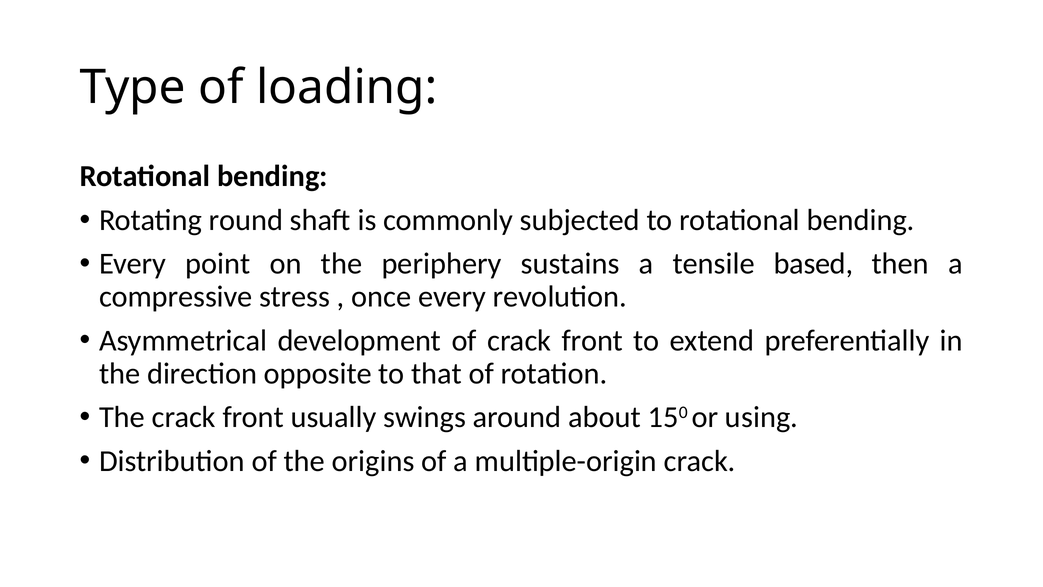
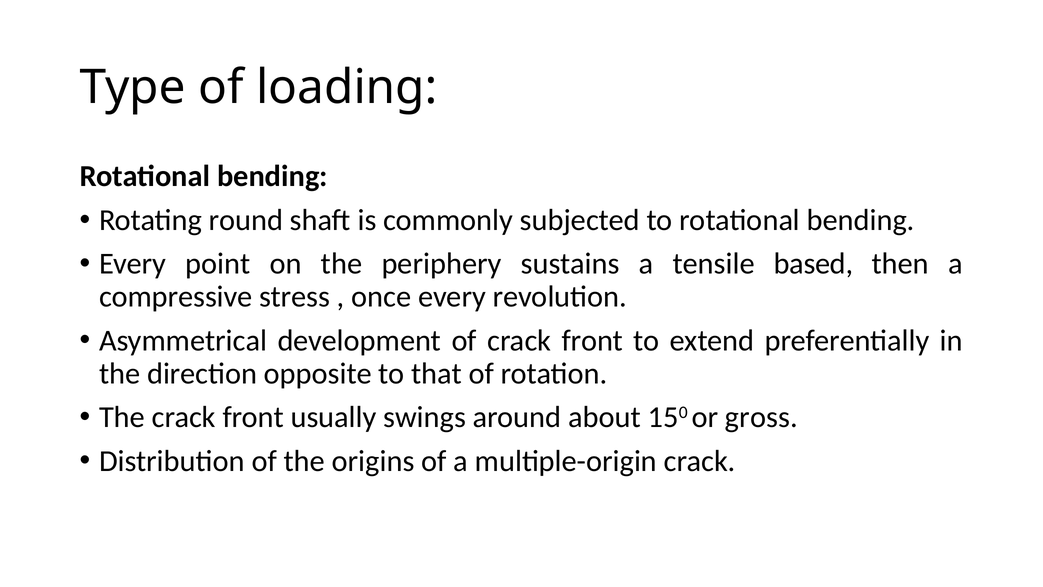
using: using -> gross (762, 417)
